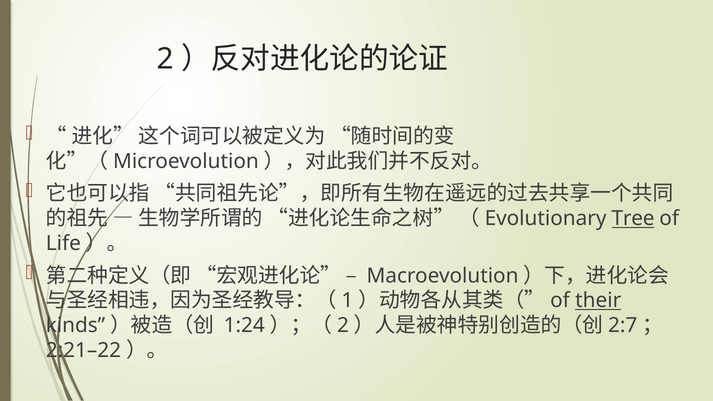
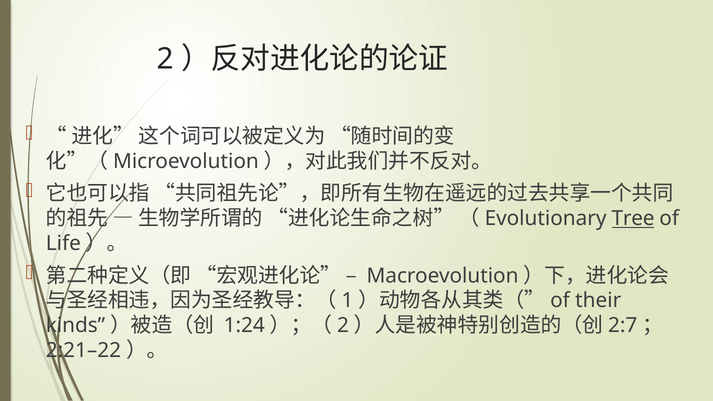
their underline: present -> none (598, 301)
